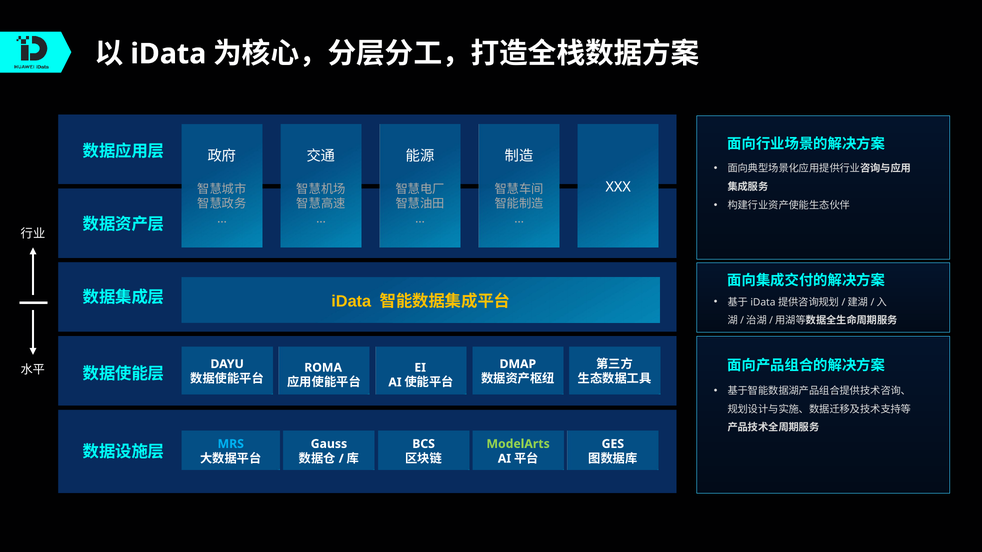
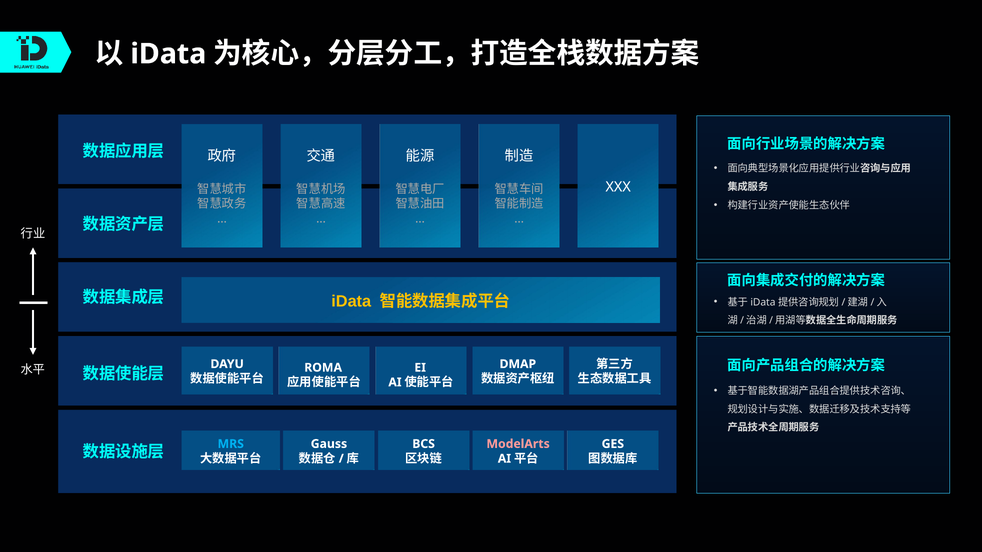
ModelArts colour: light green -> pink (518, 444)
